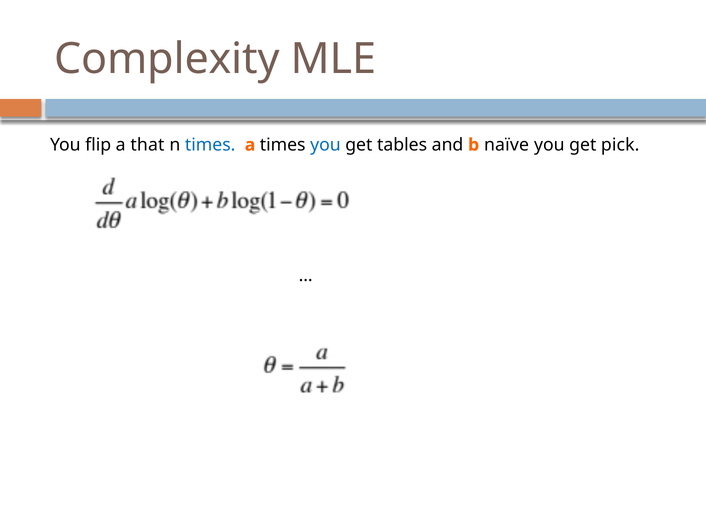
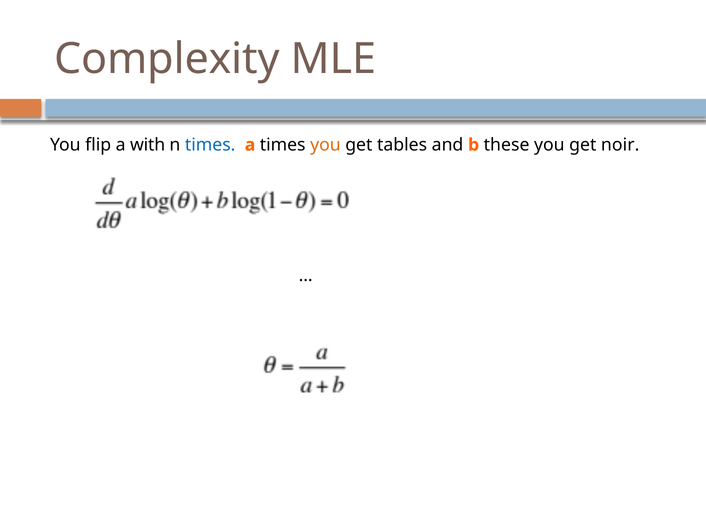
that: that -> with (148, 145)
you colour: blue -> orange (325, 145)
naïve: naïve -> these (507, 145)
pick: pick -> noir (620, 145)
